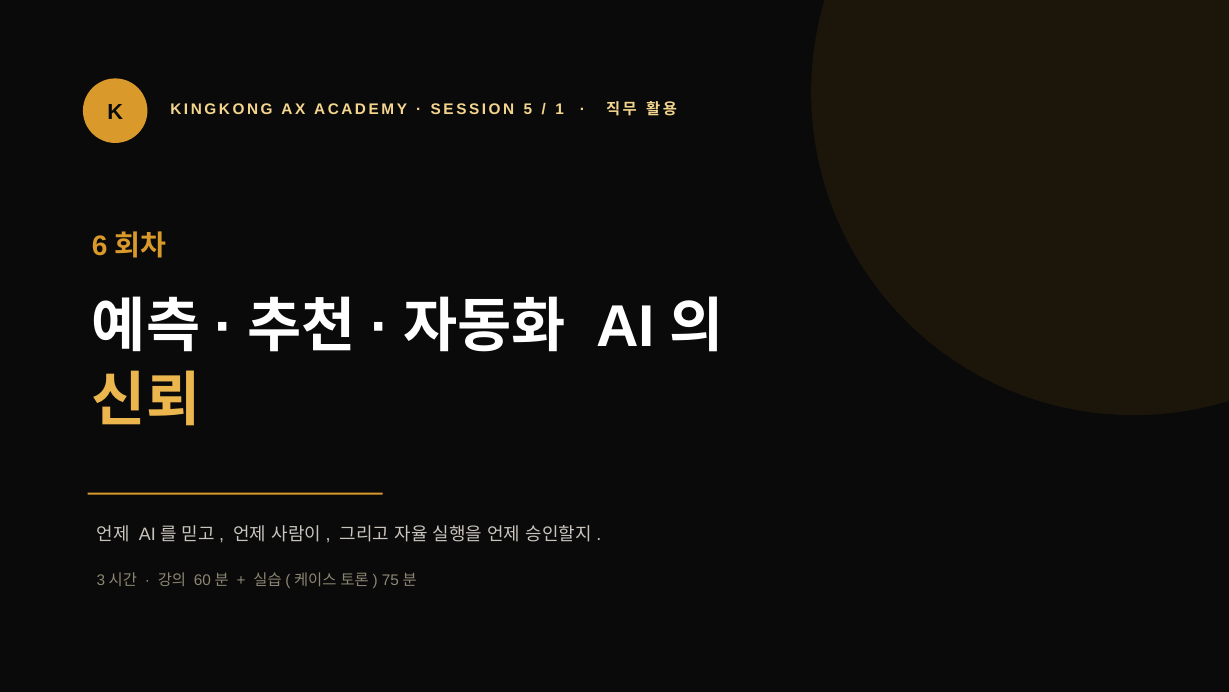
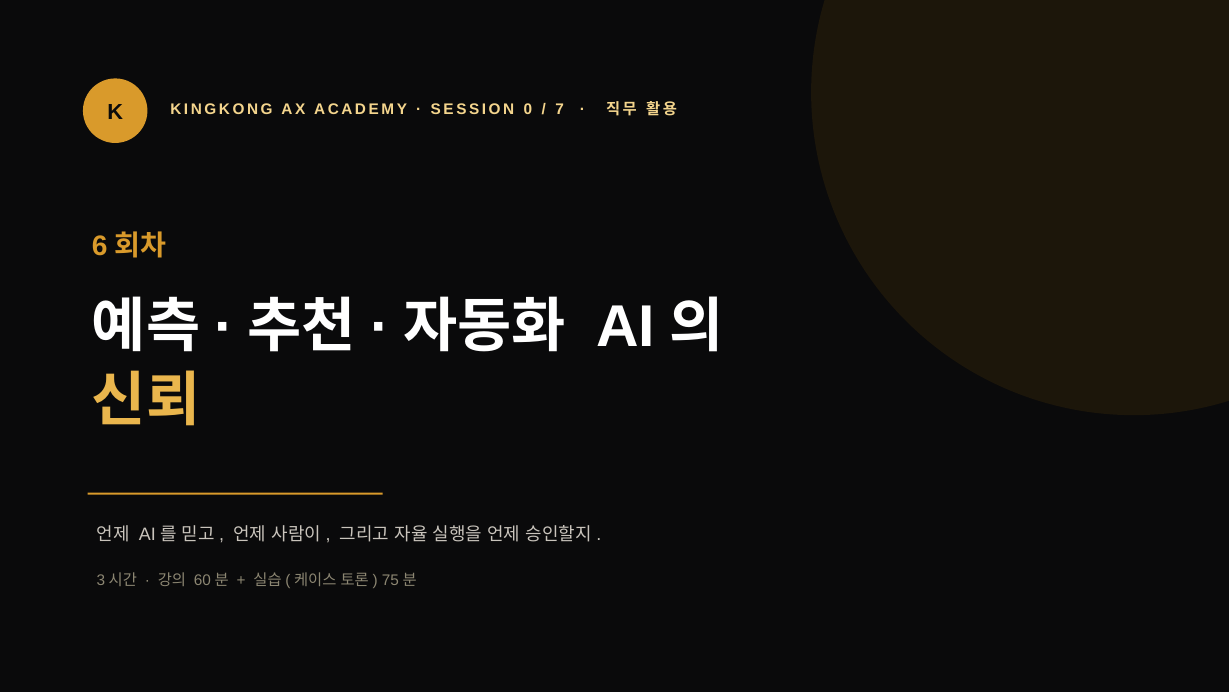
5: 5 -> 0 (528, 110)
1: 1 -> 7 (560, 110)
